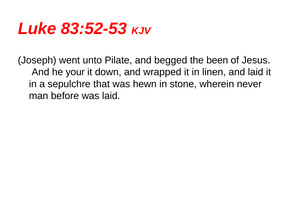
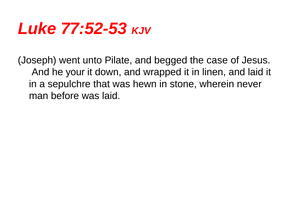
83:52-53: 83:52-53 -> 77:52-53 (94, 29)
been: been -> case (217, 60)
